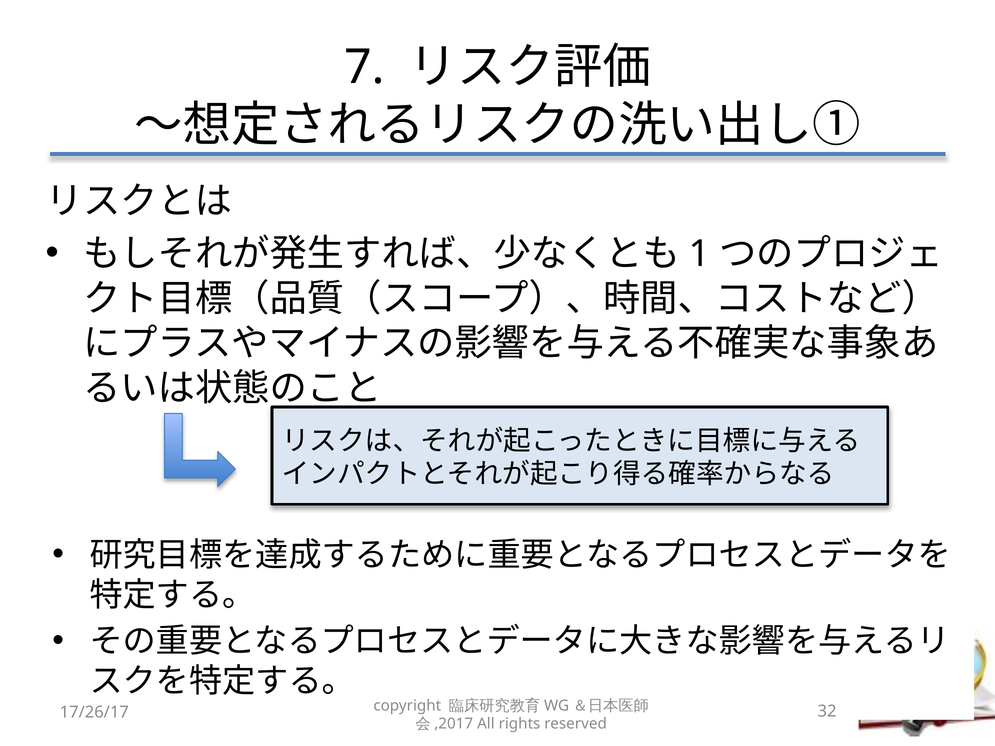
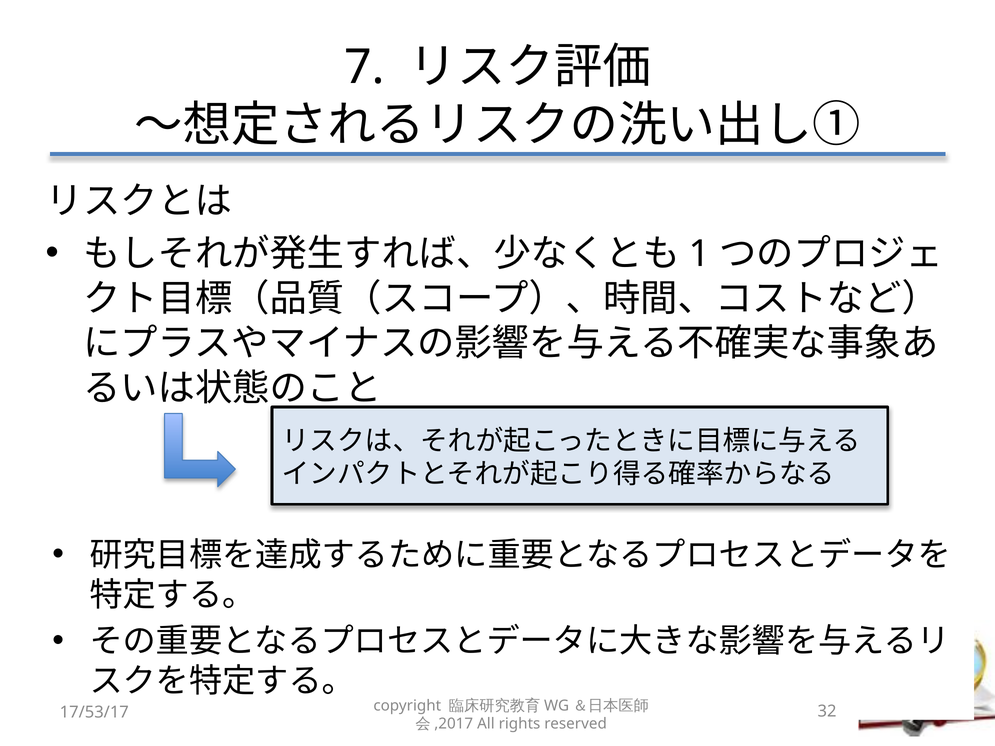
17/26/17: 17/26/17 -> 17/53/17 (94, 713)
